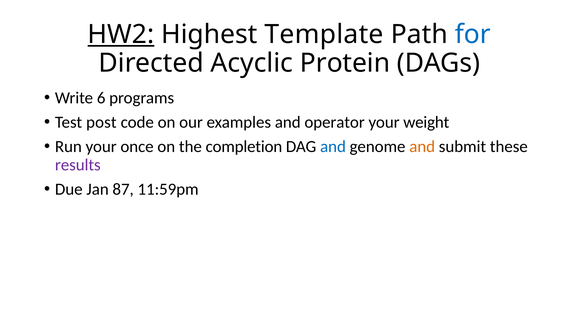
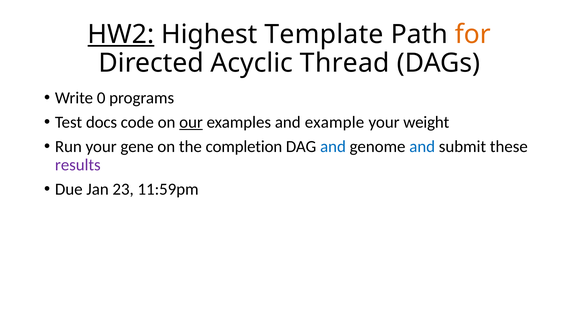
for colour: blue -> orange (473, 34)
Protein: Protein -> Thread (345, 63)
6: 6 -> 0 (101, 98)
post: post -> docs (102, 122)
our underline: none -> present (191, 122)
operator: operator -> example (334, 122)
once: once -> gene (137, 146)
and colour: orange -> blue (422, 146)
87: 87 -> 23 (123, 189)
